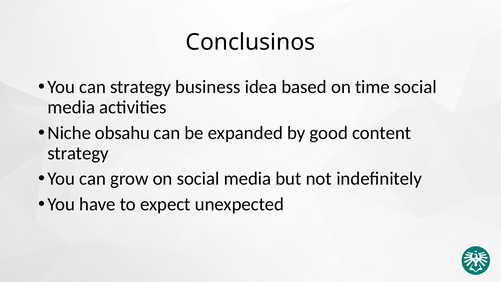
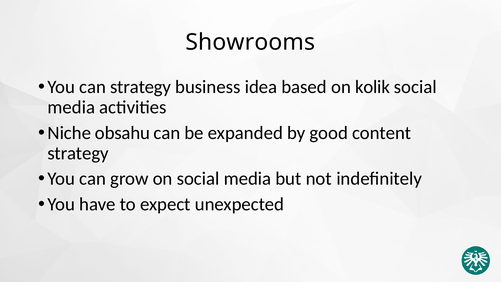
Conclusinos: Conclusinos -> Showrooms (250, 42)
time: time -> kolik (372, 87)
